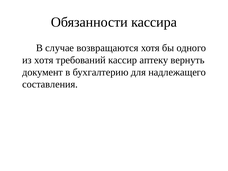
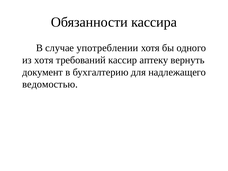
возвращаются: возвращаются -> употреблении (107, 48)
составления: составления -> ведомостью (50, 84)
